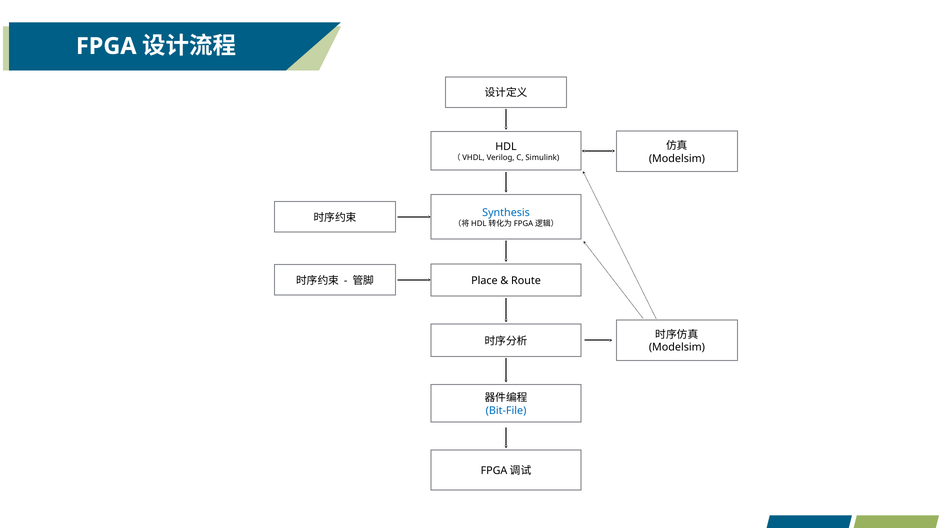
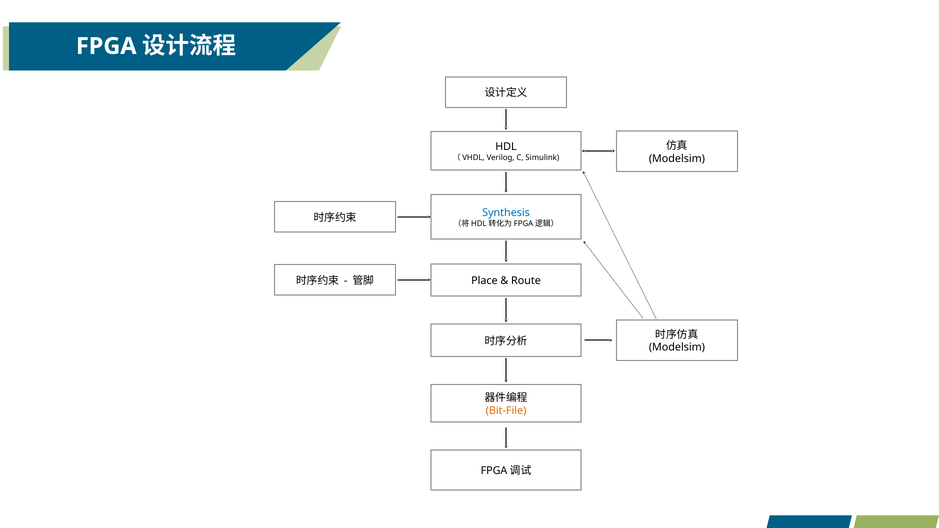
Bit-File colour: blue -> orange (506, 411)
